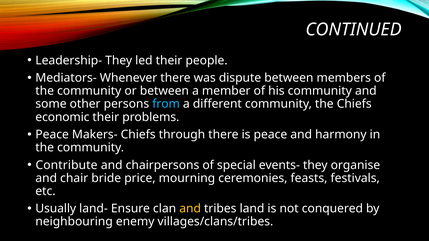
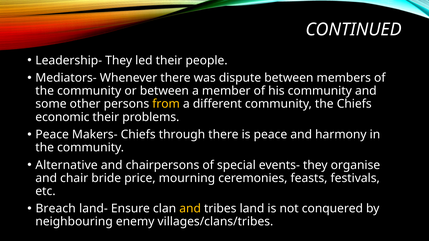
from colour: light blue -> yellow (166, 104)
Contribute: Contribute -> Alternative (67, 165)
Usually: Usually -> Breach (56, 209)
